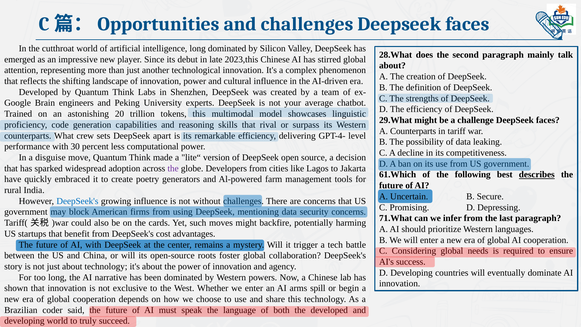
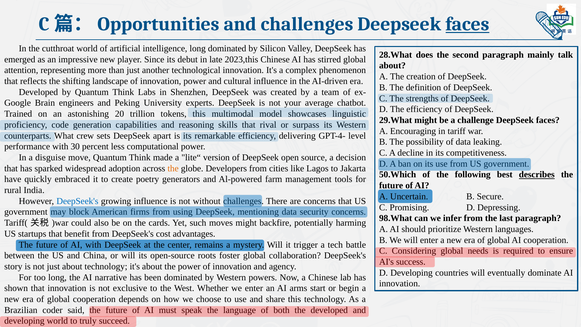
faces underline: none -> present (467, 24)
A Counterparts: Counterparts -> Encouraging (413, 131)
the colour: purple -> orange (173, 168)
61.Which: 61.Which -> 50.Which (398, 175)
71.What: 71.What -> 98.What (396, 218)
spill: spill -> start (318, 288)
